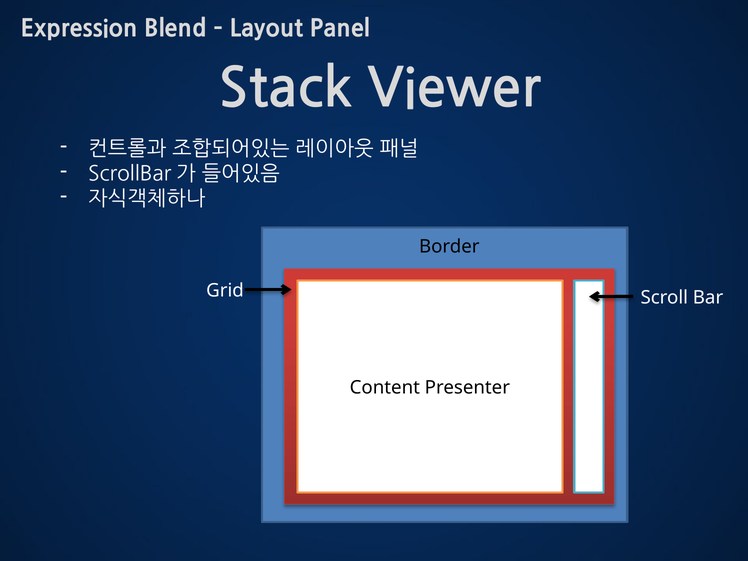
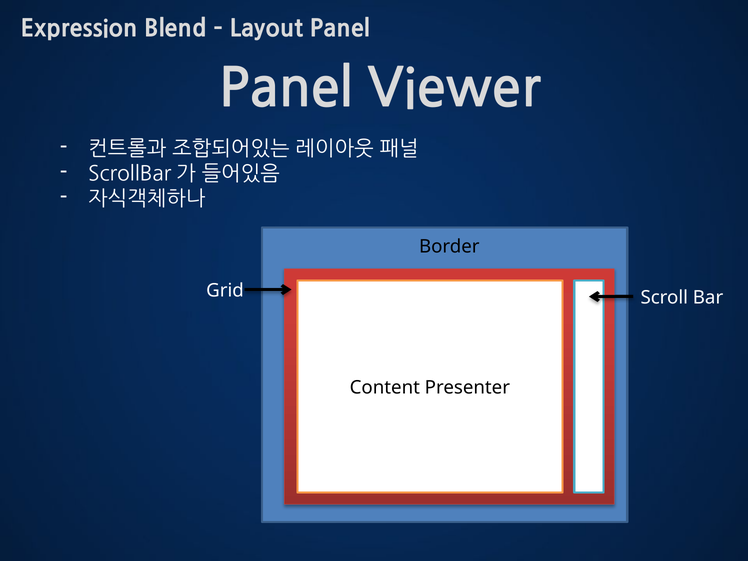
Stack: Stack -> Panel (286, 89)
